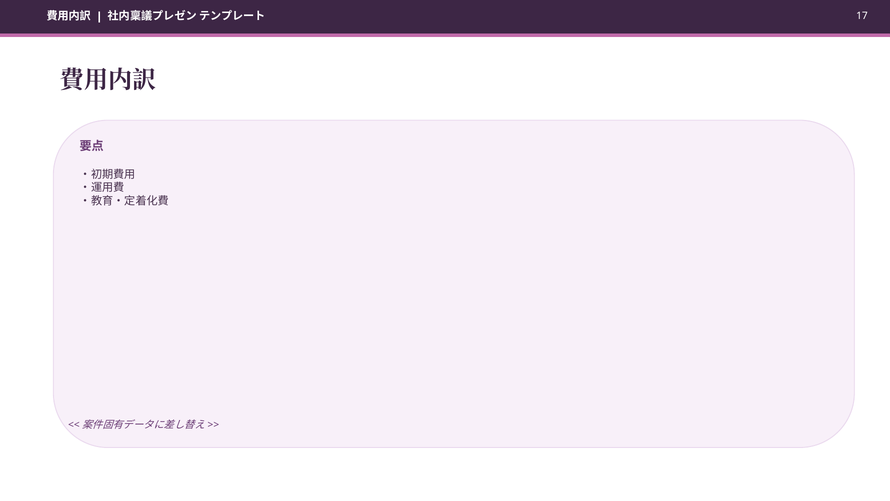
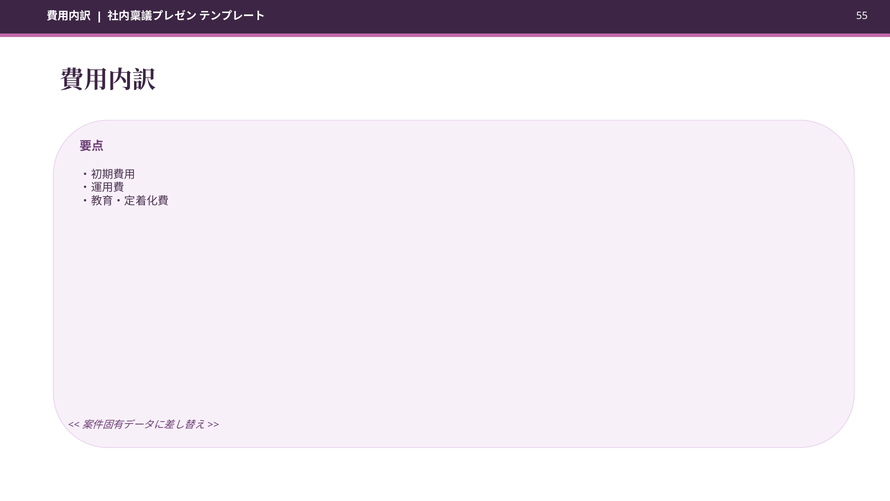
17: 17 -> 55 (862, 16)
